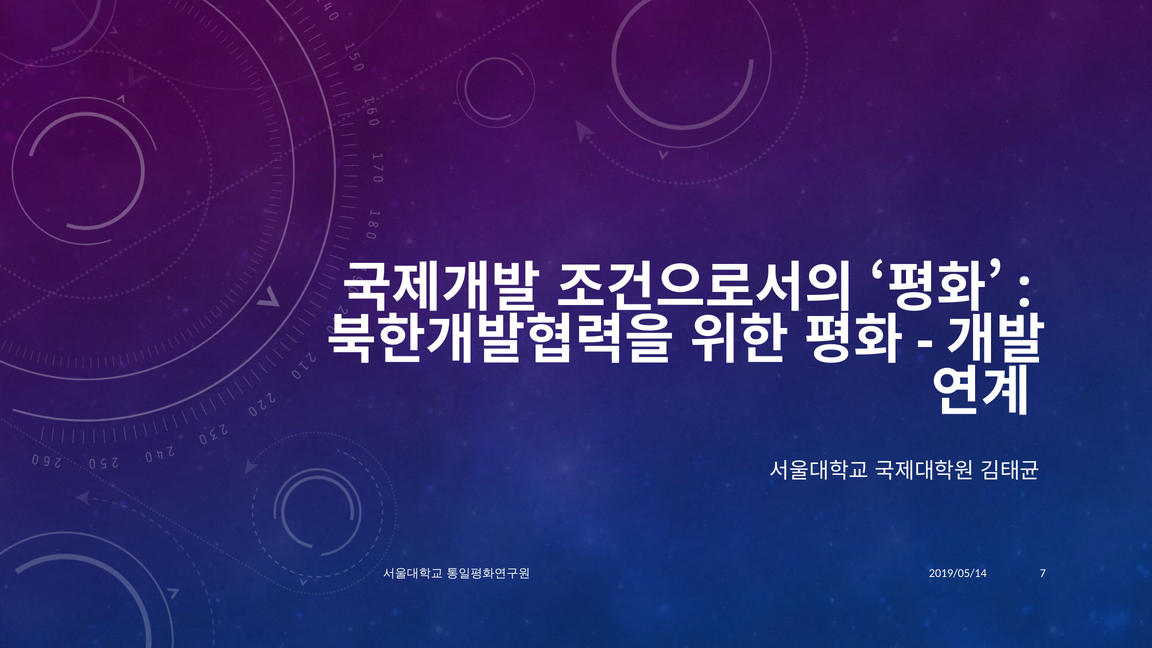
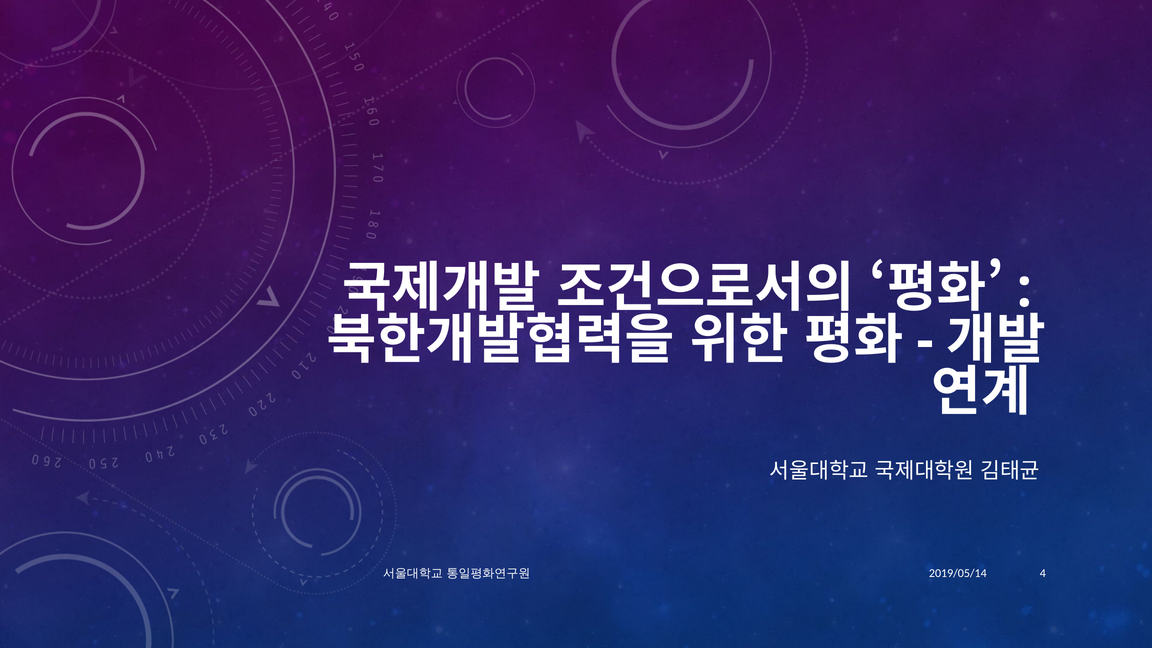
7: 7 -> 4 (1043, 573)
